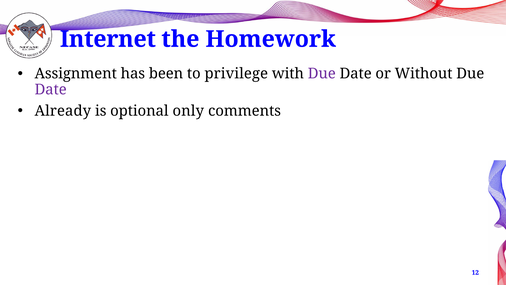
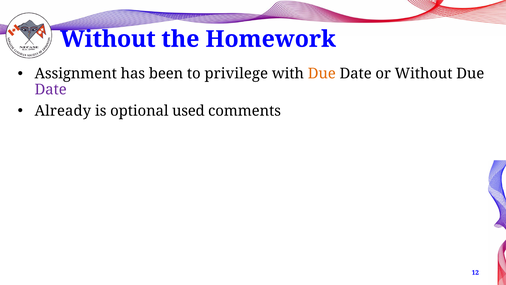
Internet: Internet -> Without (108, 39)
Due colour: purple -> orange (322, 74)
only: only -> used (188, 111)
